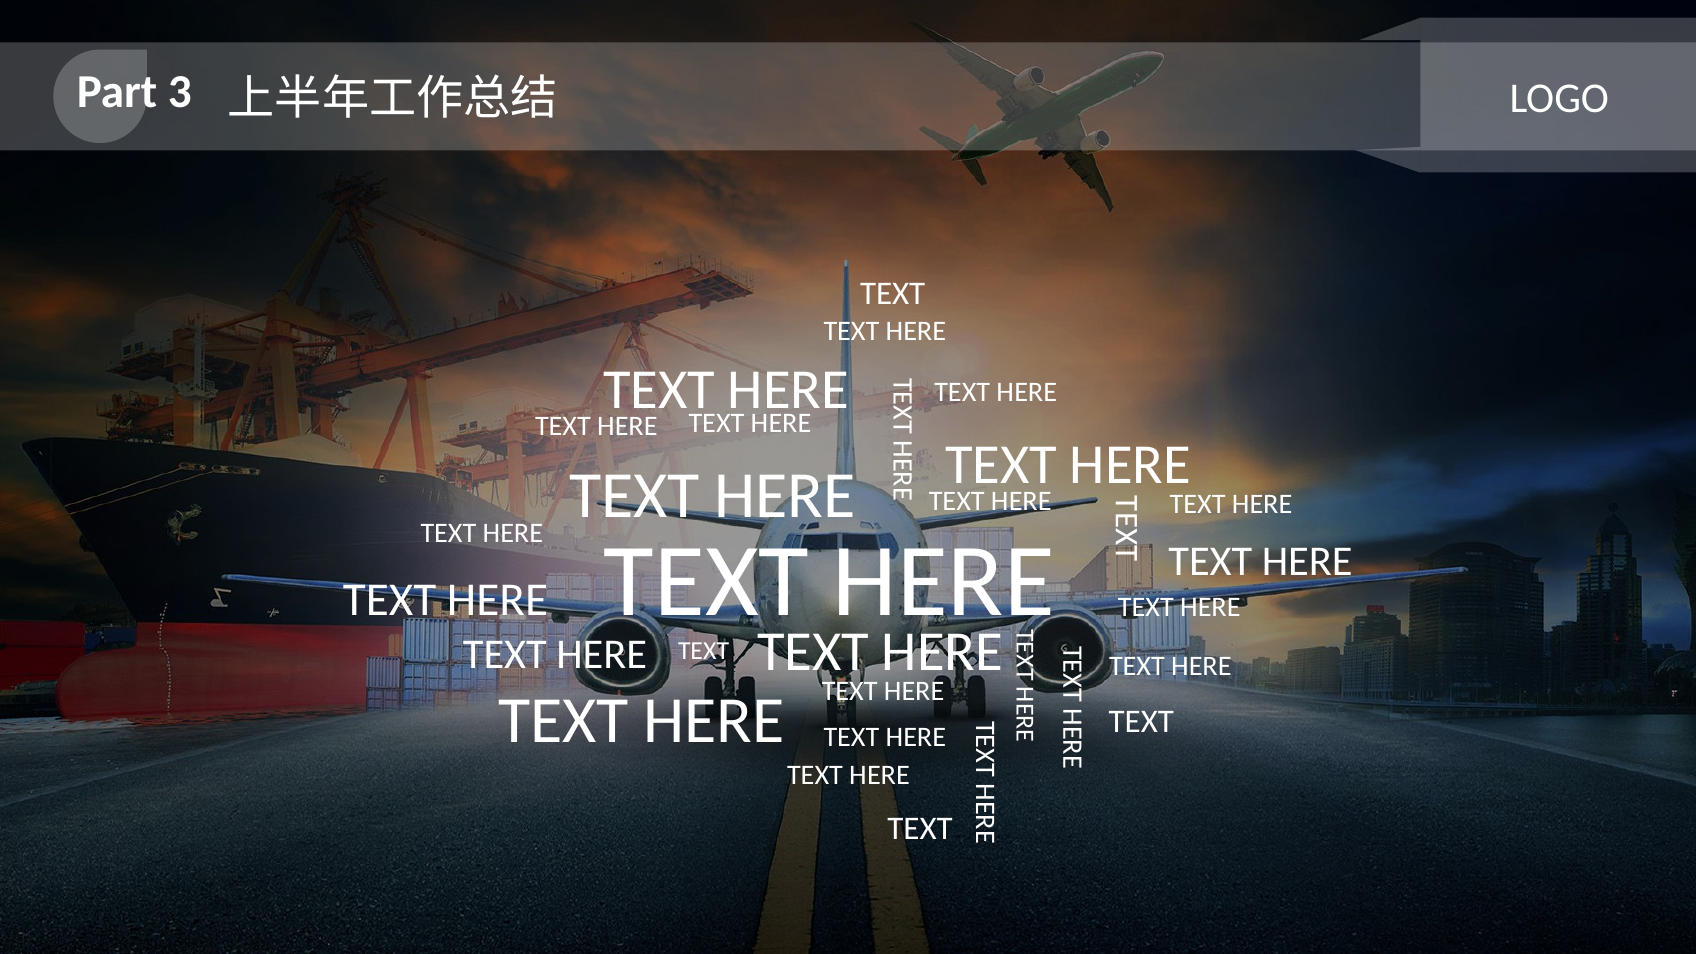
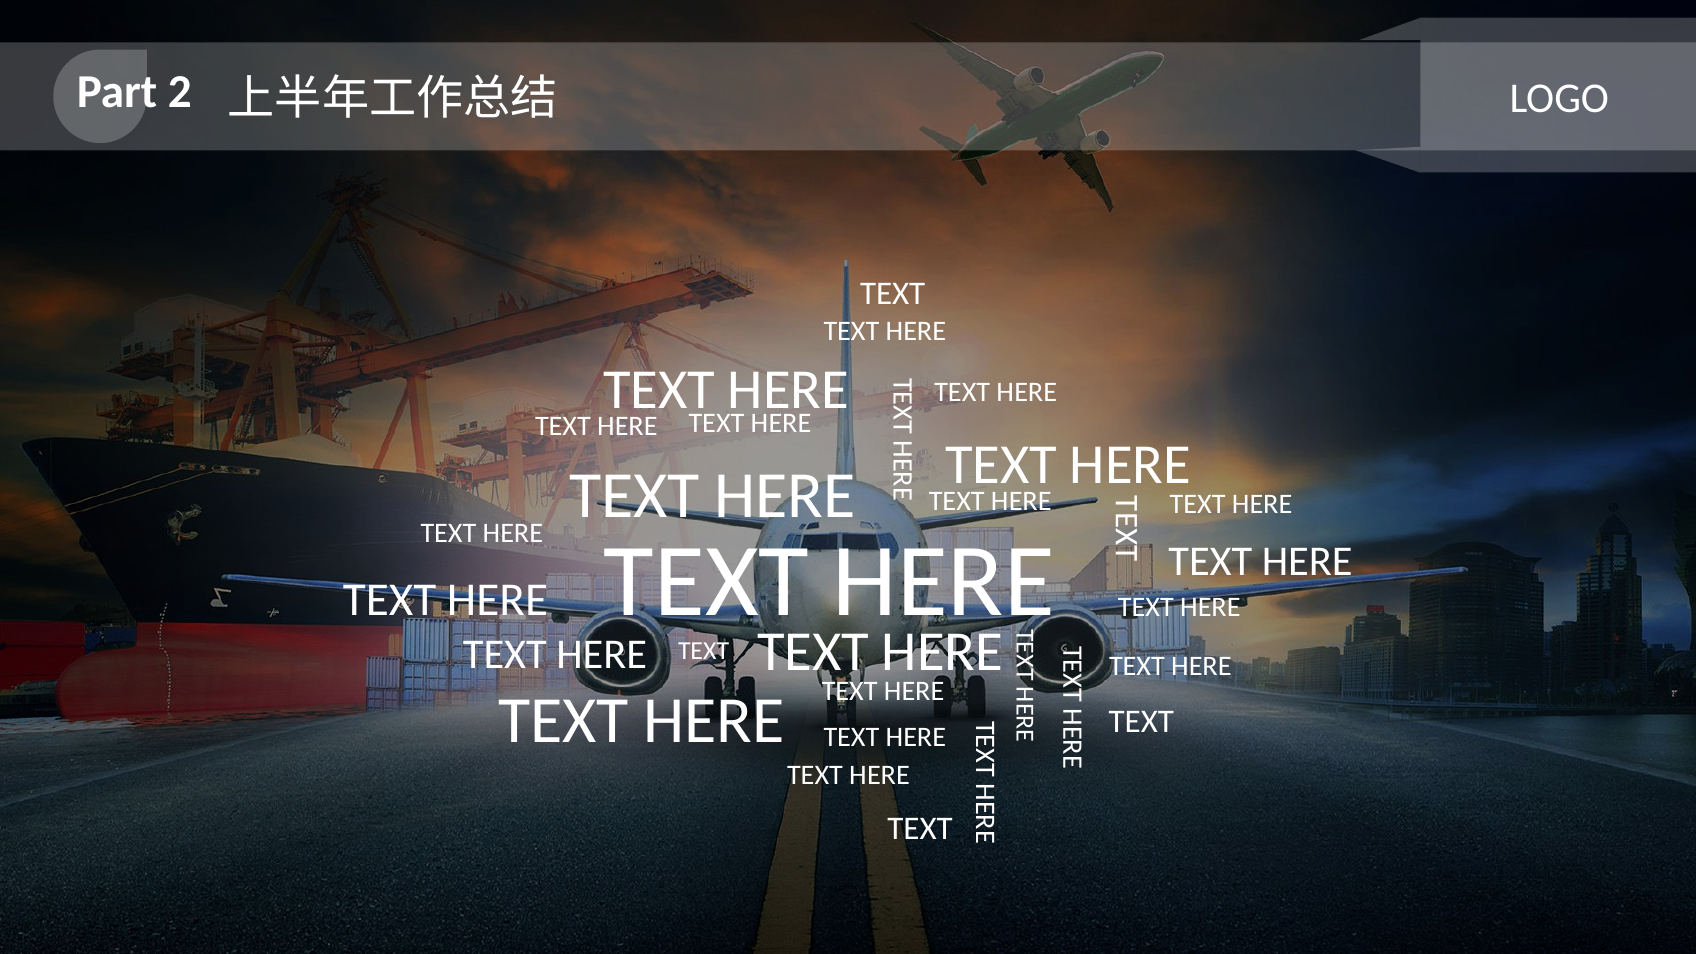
3: 3 -> 2 (180, 92)
